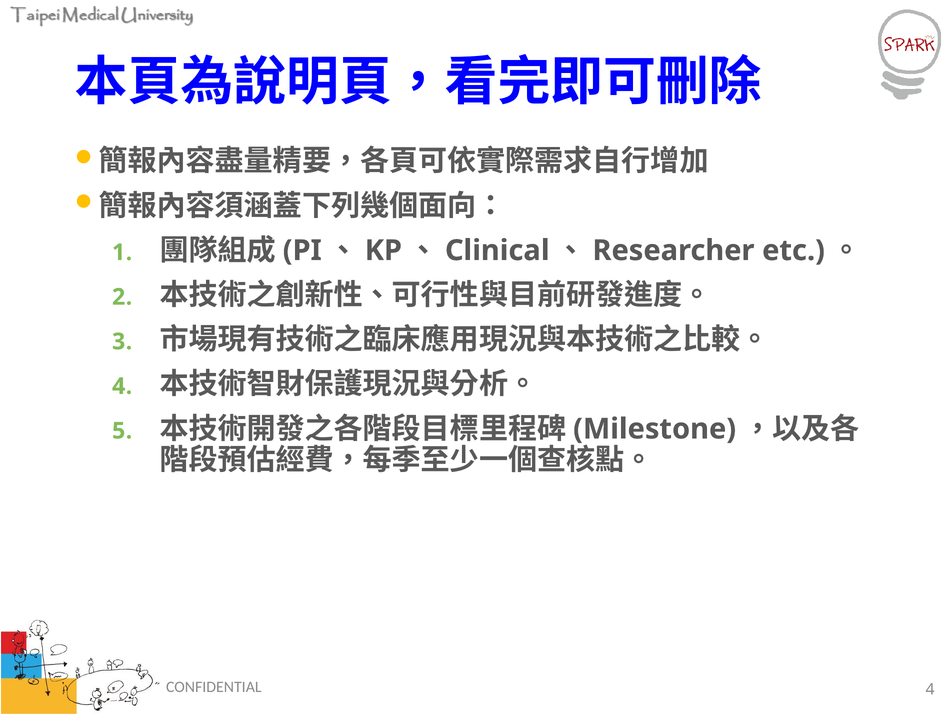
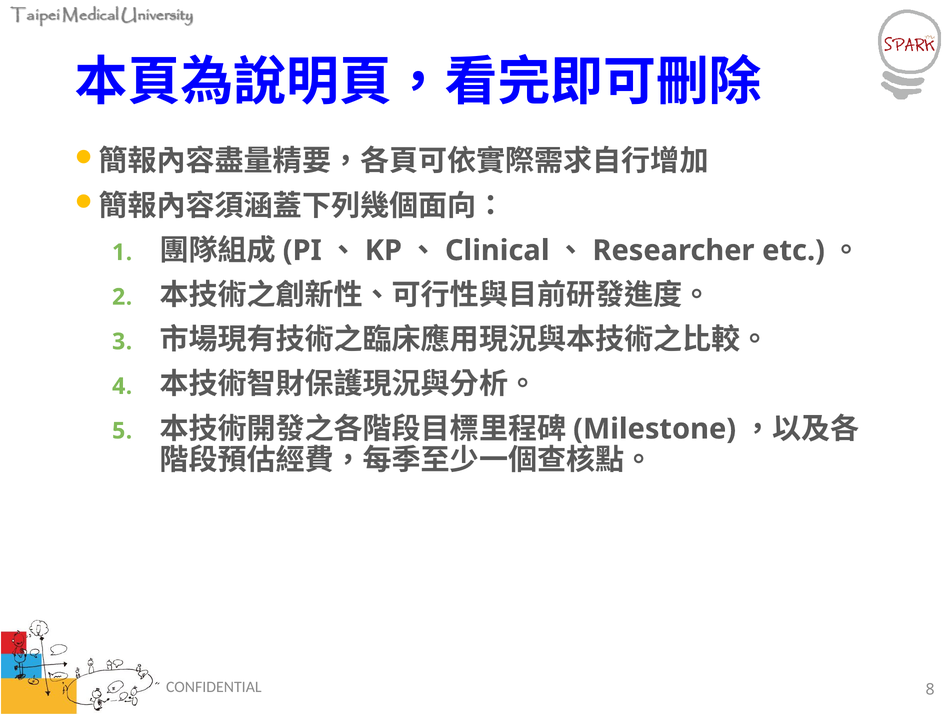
CONFIDENTIAL 4: 4 -> 8 (930, 689)
